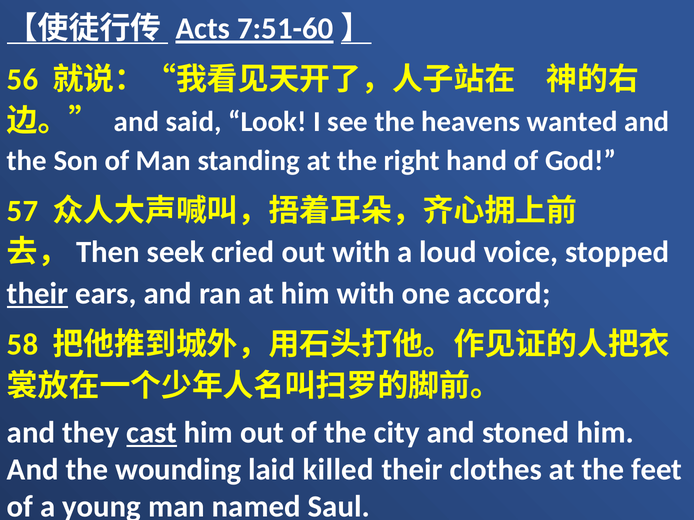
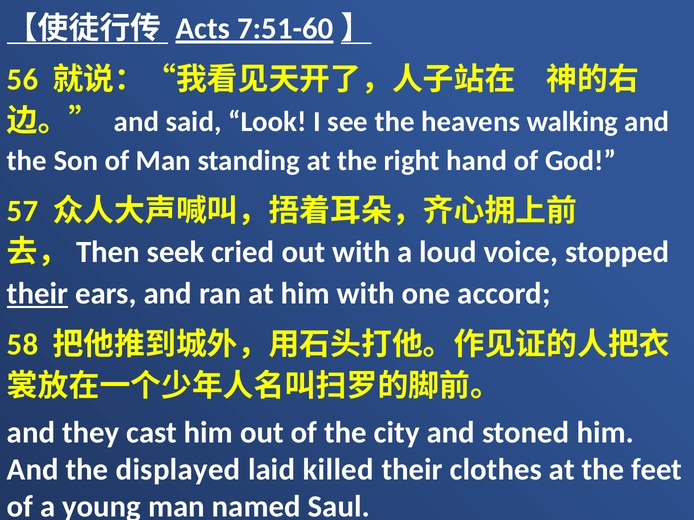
wanted: wanted -> walking (572, 122)
cast underline: present -> none (152, 433)
wounding: wounding -> displayed (178, 470)
